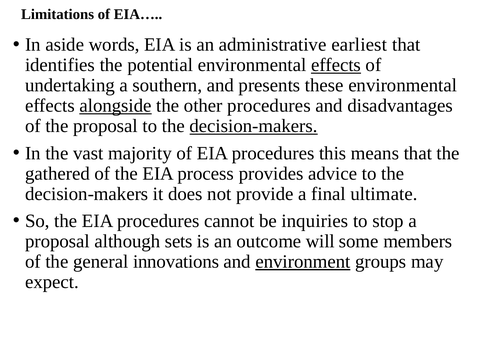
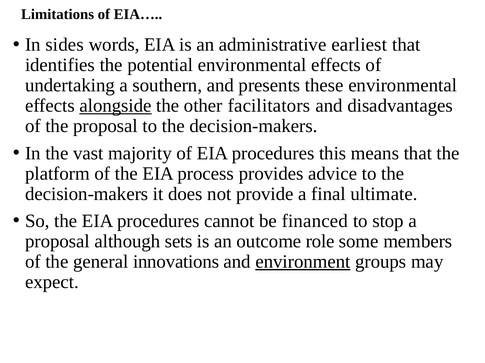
aside: aside -> sides (65, 45)
effects underline: present -> none (336, 65)
other procedures: procedures -> facilitators (269, 106)
decision-makers underline: present -> none (254, 126)
gathered: gathered -> platform (57, 174)
inquiries: inquiries -> financed (315, 221)
will: will -> role (320, 242)
